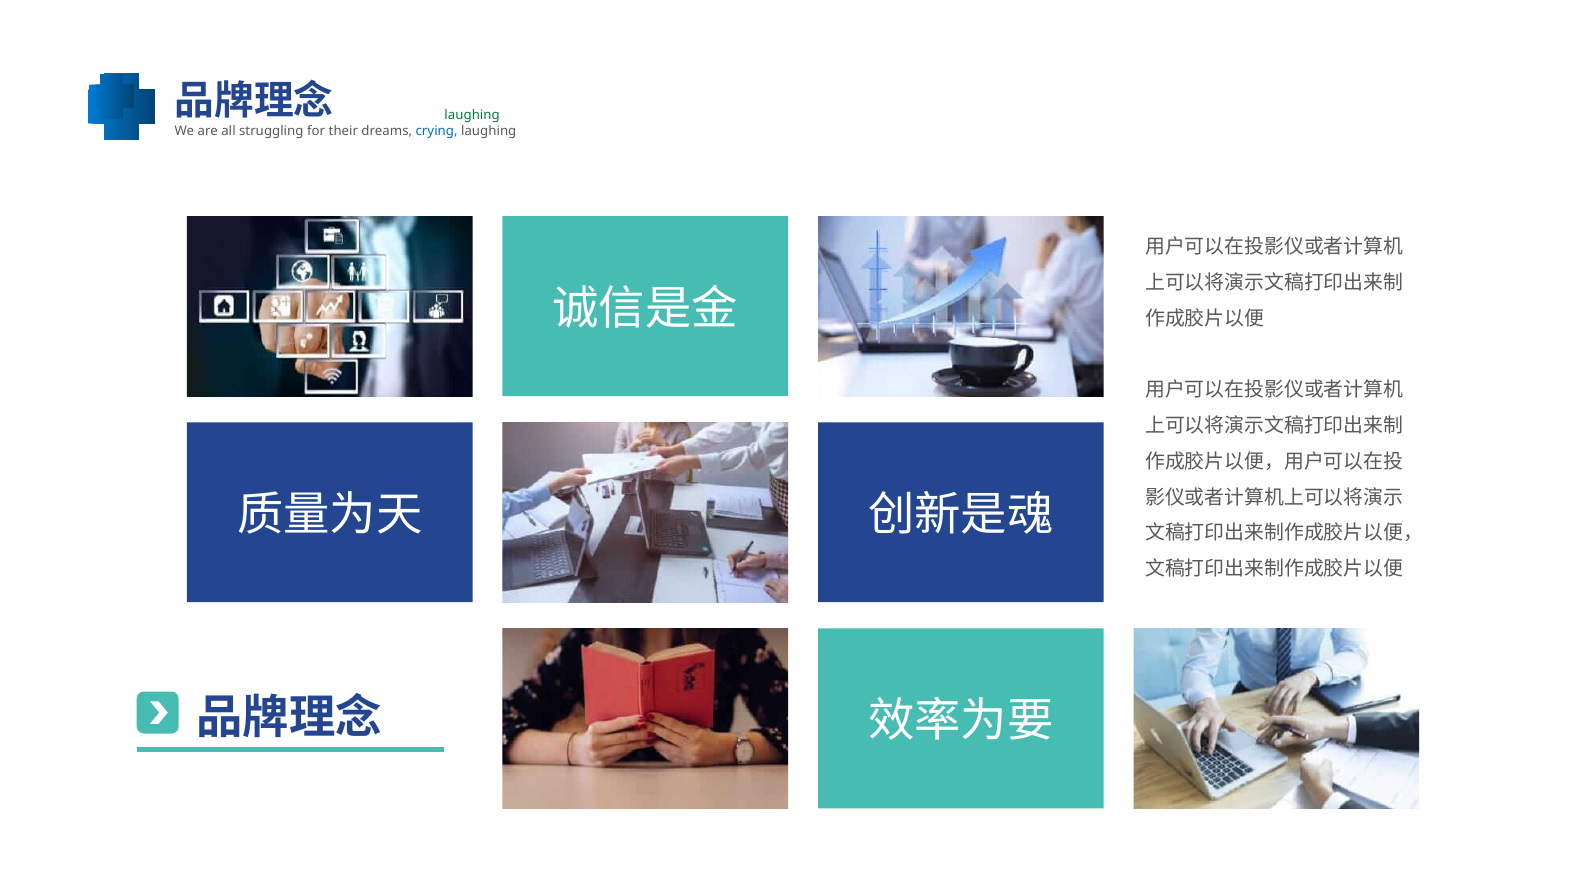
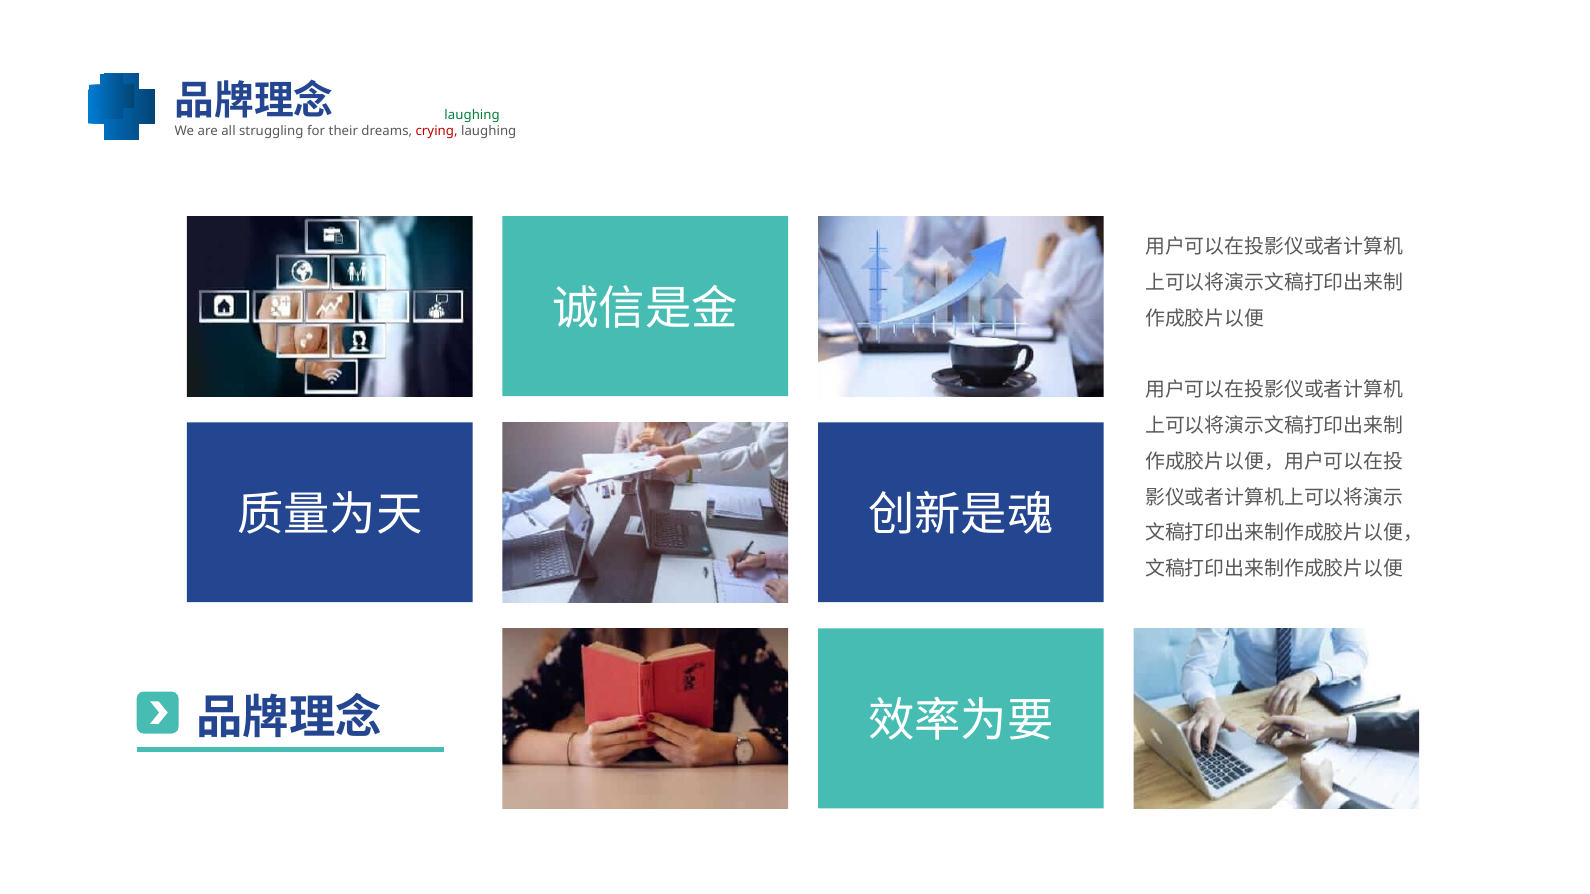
crying colour: blue -> red (437, 132)
